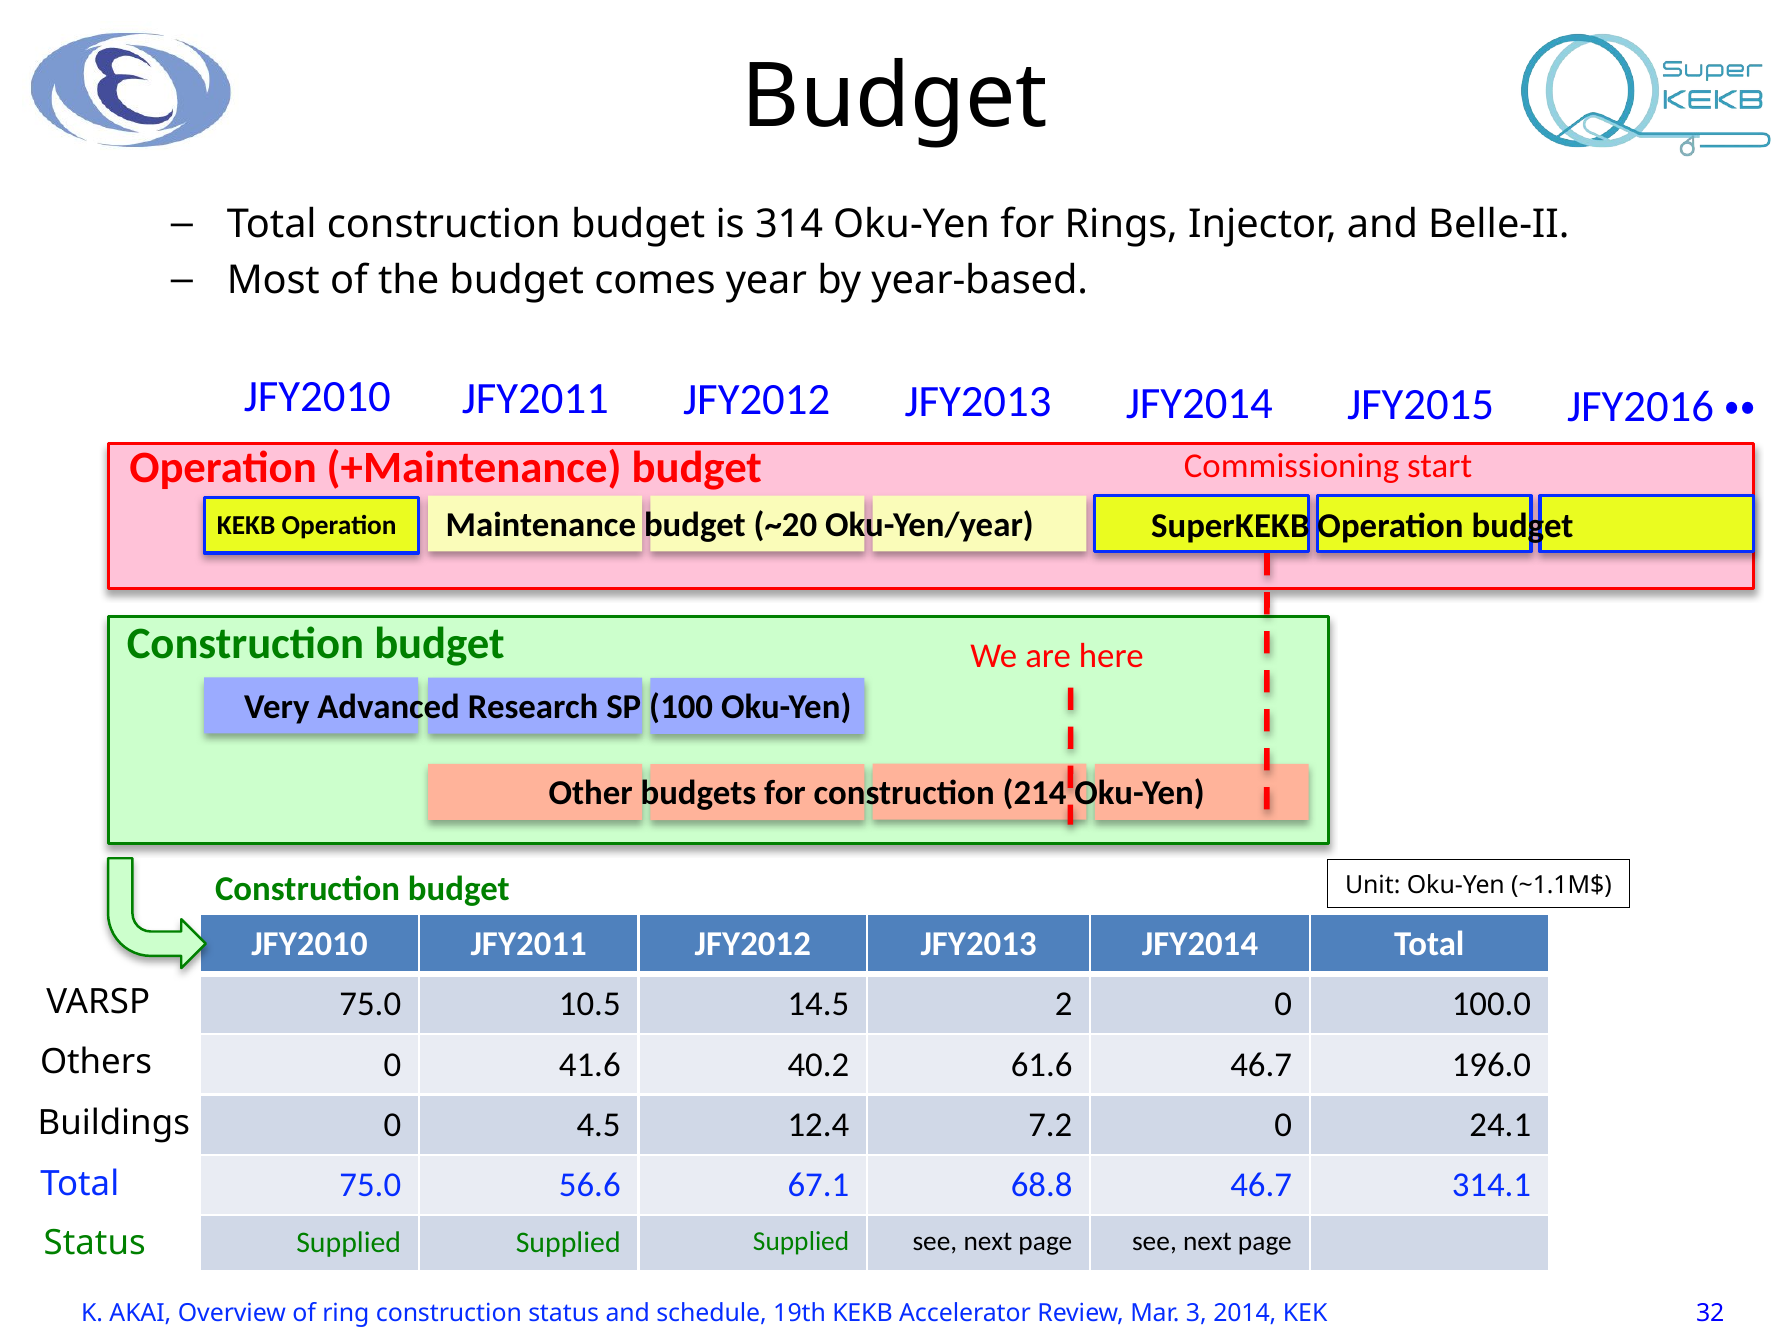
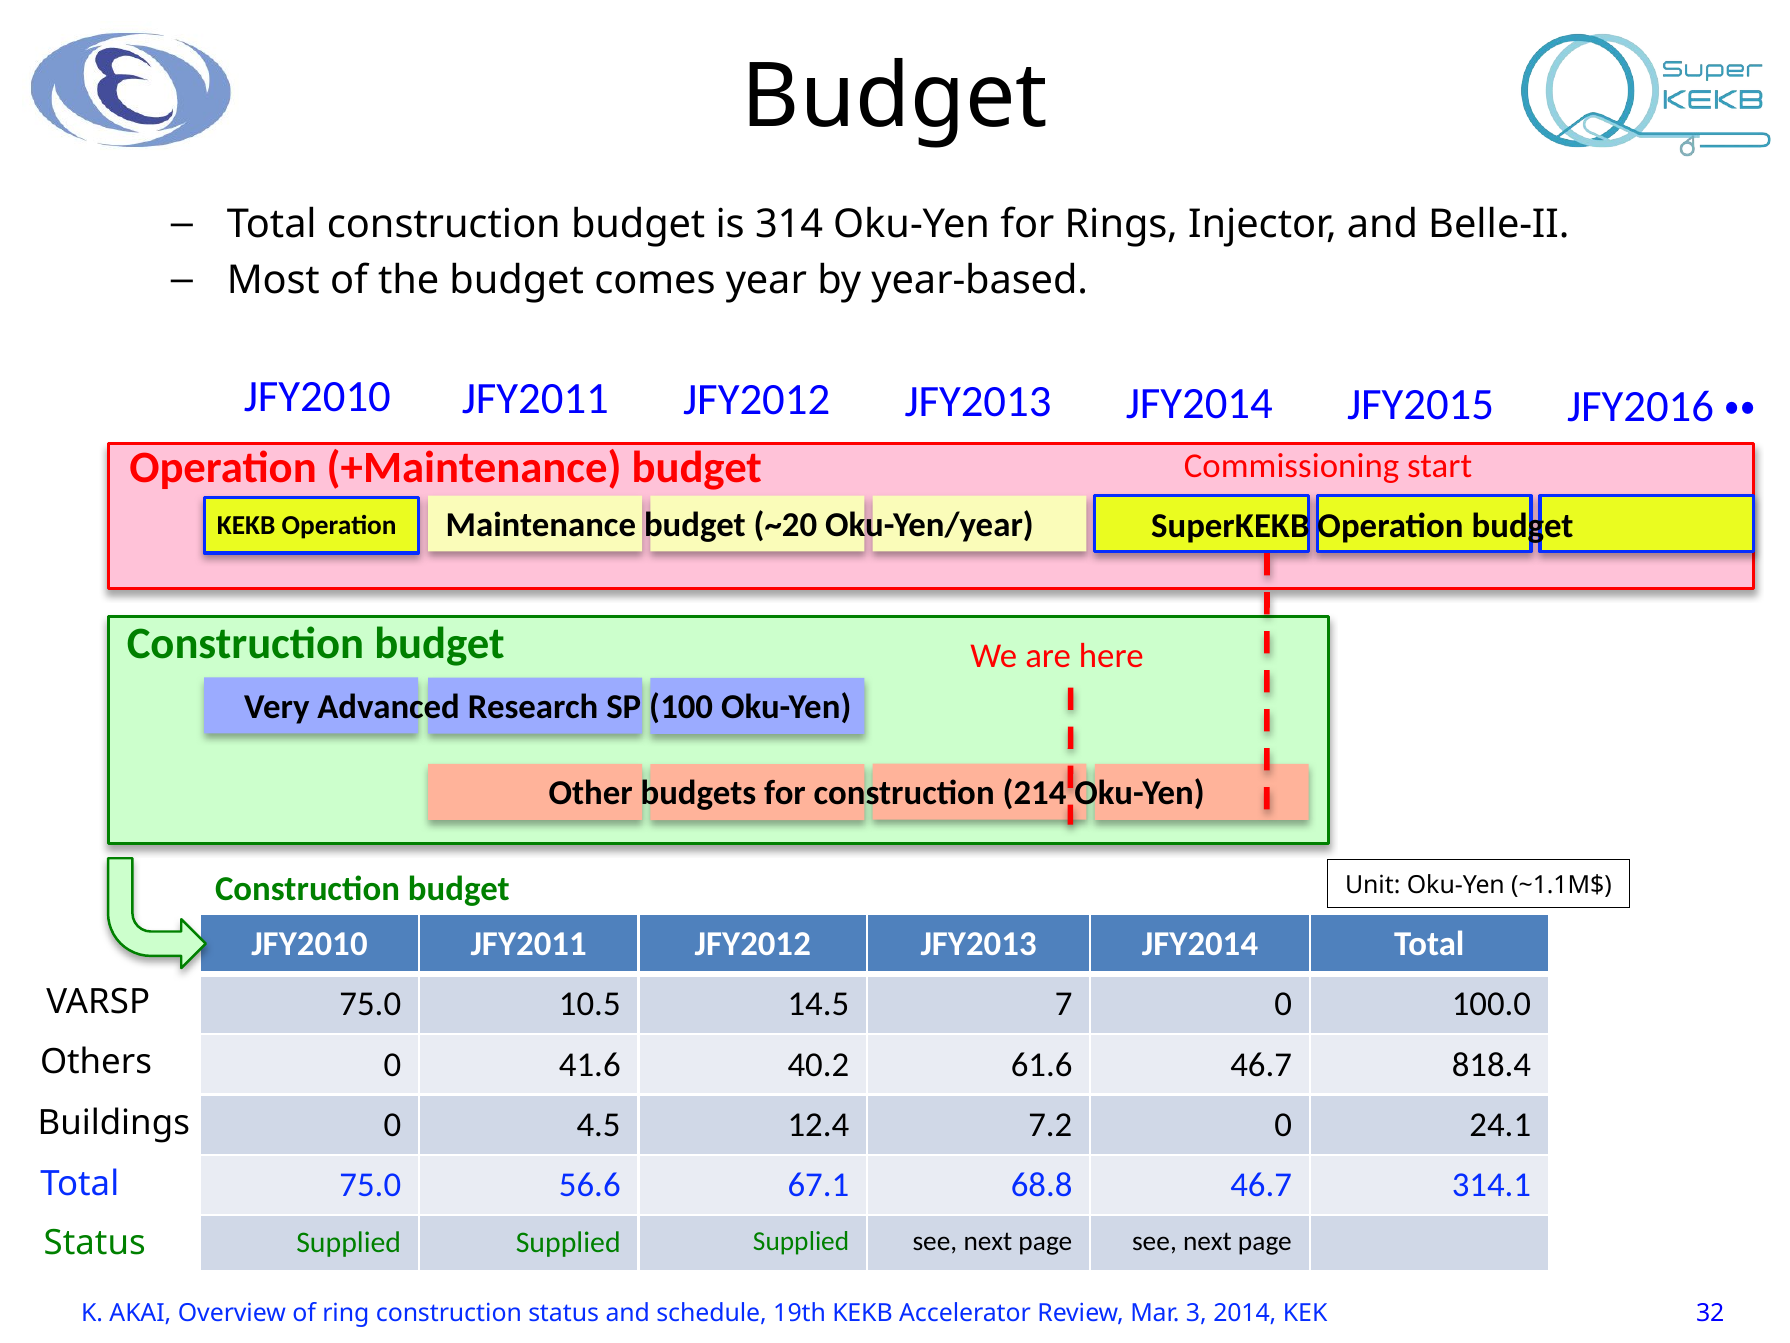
2: 2 -> 7 (1064, 1004)
196.0: 196.0 -> 818.4 (1491, 1064)
